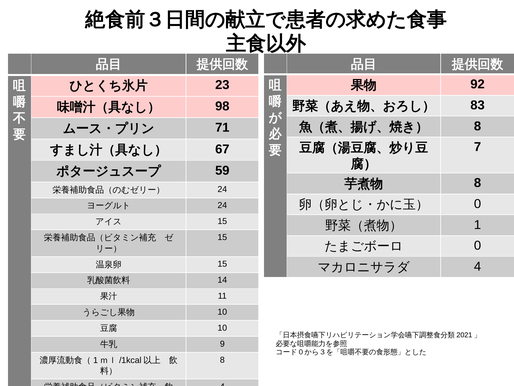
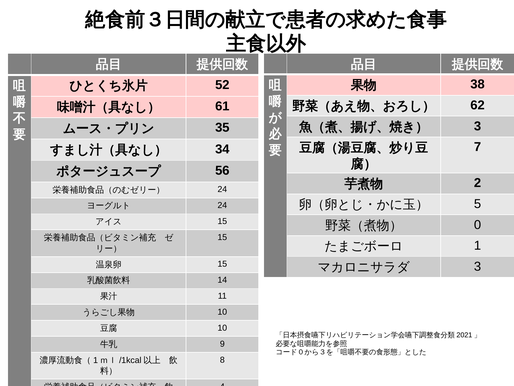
92: 92 -> 38 (478, 84)
23: 23 -> 52 (222, 85)
83: 83 -> 62 (478, 105)
98: 98 -> 61 (222, 106)
8: 8 -> 3 (478, 126)
71: 71 -> 35 (222, 128)
67: 67 -> 34 (222, 149)
59: 59 -> 56 (222, 170)
8: 8 -> 2 (478, 183)
0: 0 -> 5 (478, 204)
1: 1 -> 0 (478, 224)
0: 0 -> 1 (478, 245)
4: 4 -> 3 (478, 266)
